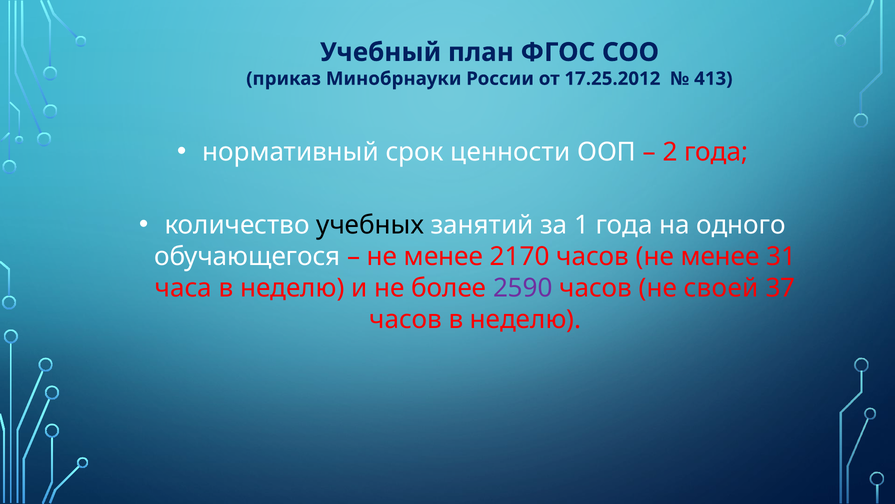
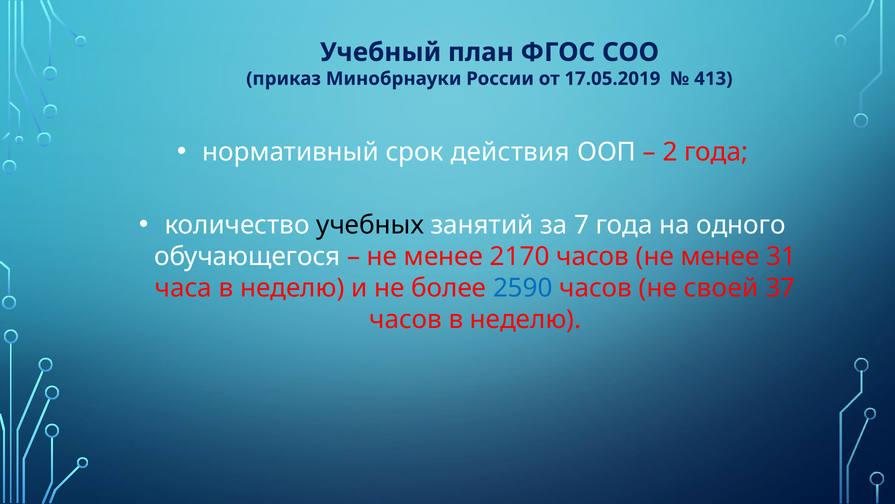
17.25.2012: 17.25.2012 -> 17.05.2019 (612, 79)
ценности: ценности -> действия (510, 152)
1: 1 -> 7 (582, 225)
2590 colour: purple -> blue (523, 288)
